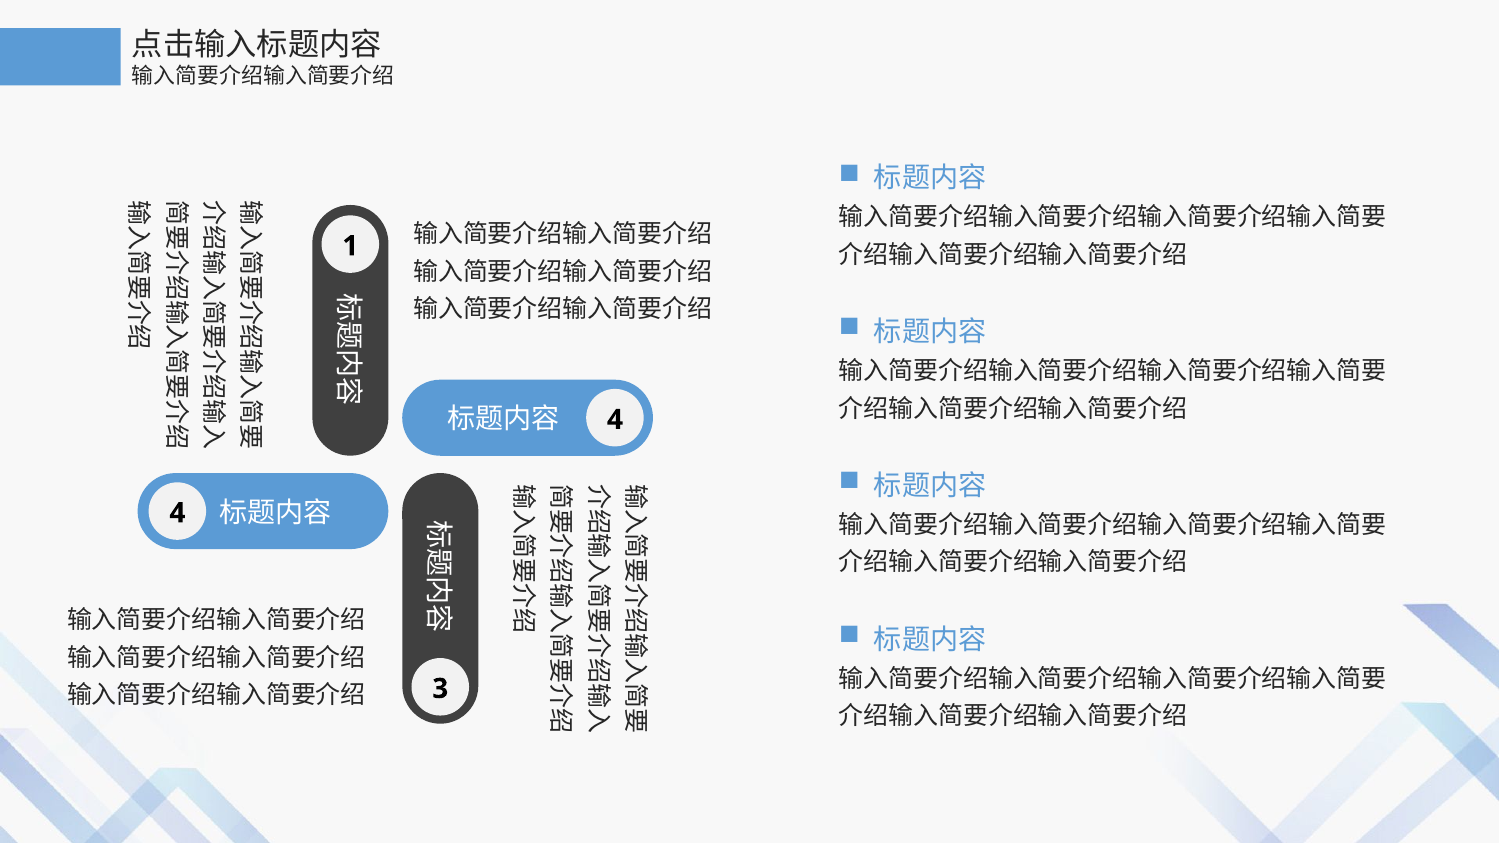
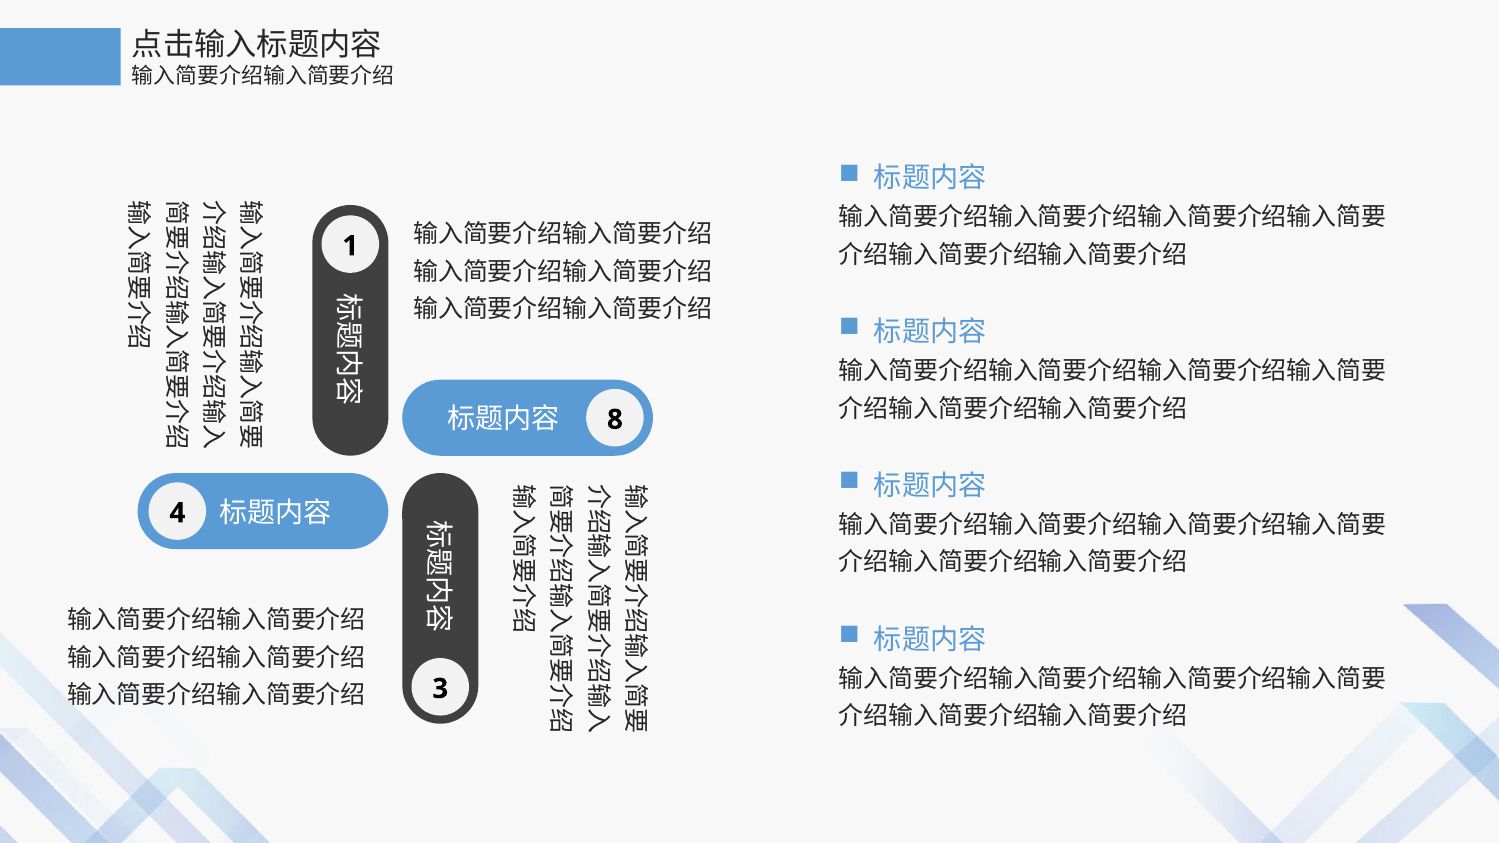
4: 4 -> 8 (615, 420)
